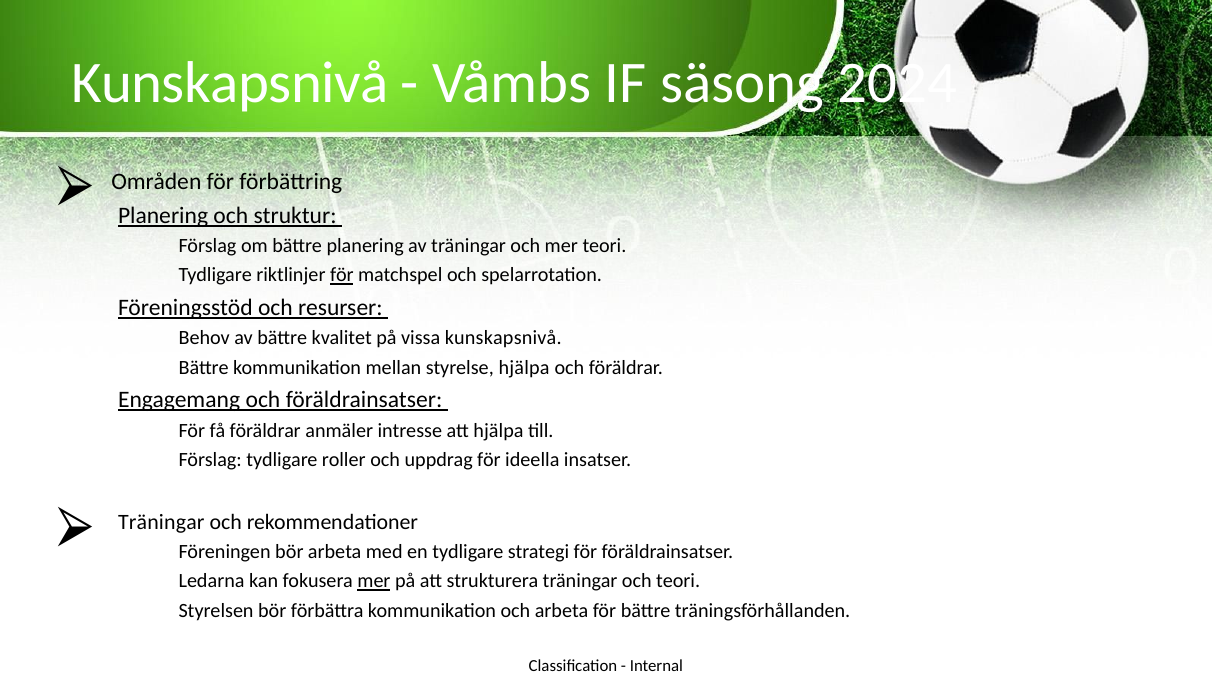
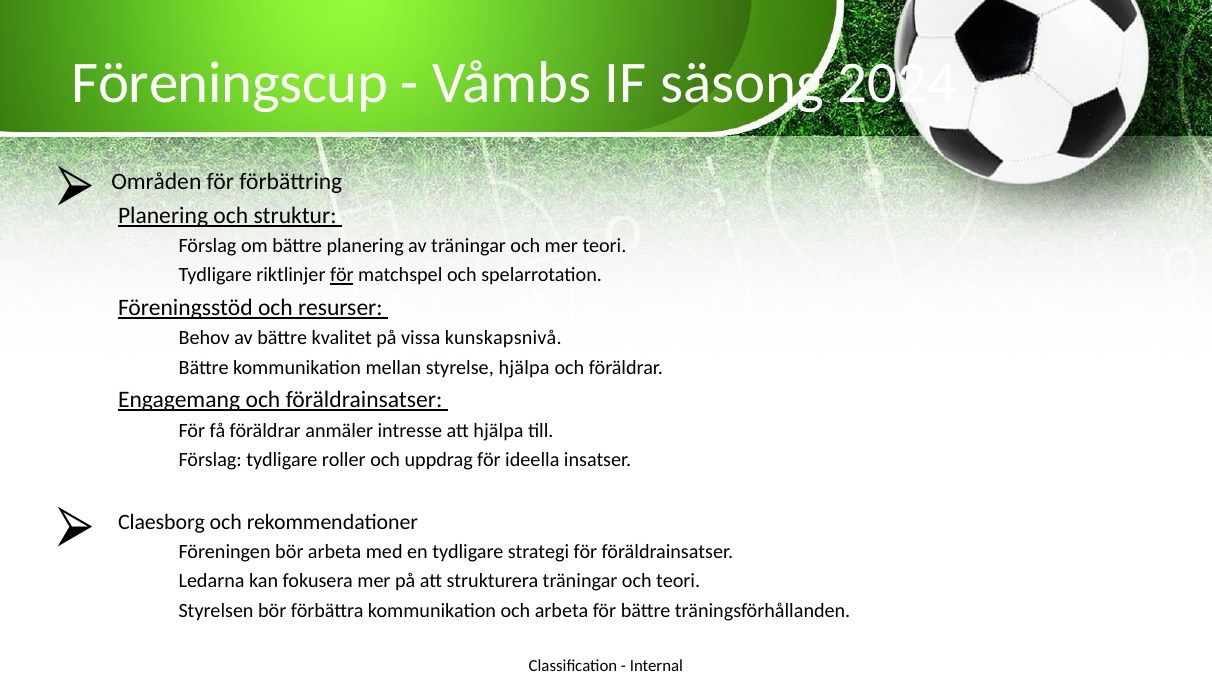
Kunskapsnivå: Kunskapsnivå -> Föreningscup (230, 83)
Träningar: Träningar -> Claesborg (161, 522)
mer underline: present -> none (374, 581)
